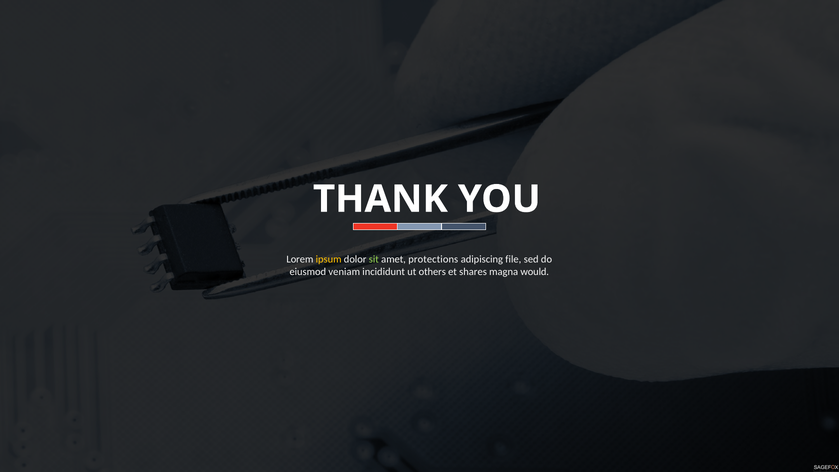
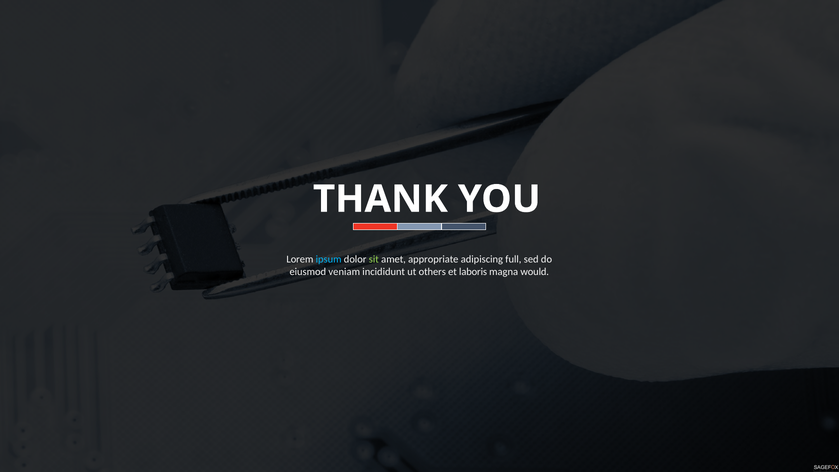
ipsum colour: yellow -> light blue (329, 259)
protections: protections -> appropriate (433, 259)
file: file -> full (513, 259)
shares: shares -> laboris (473, 272)
